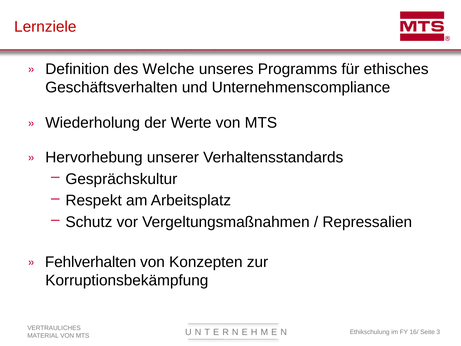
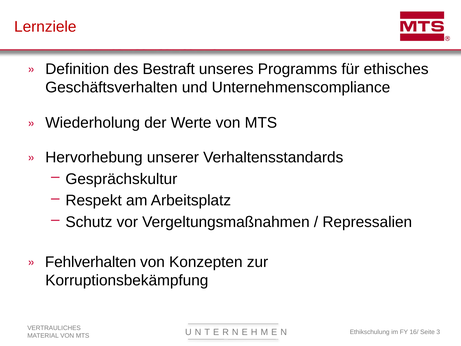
Welche: Welche -> Bestraft (169, 69)
